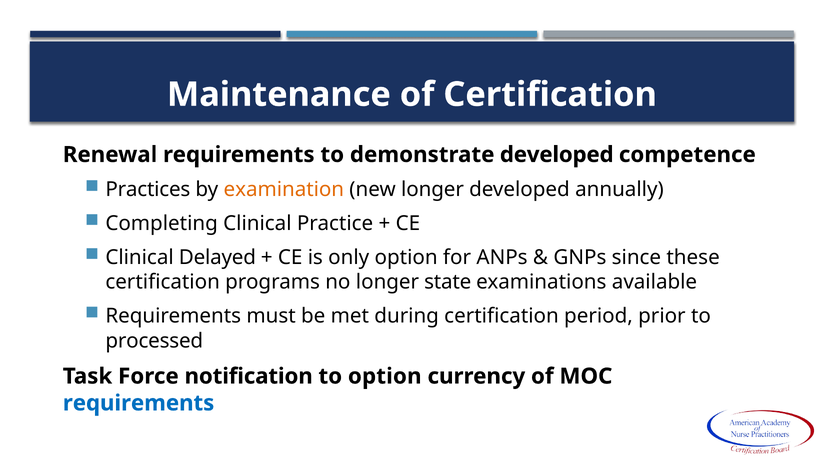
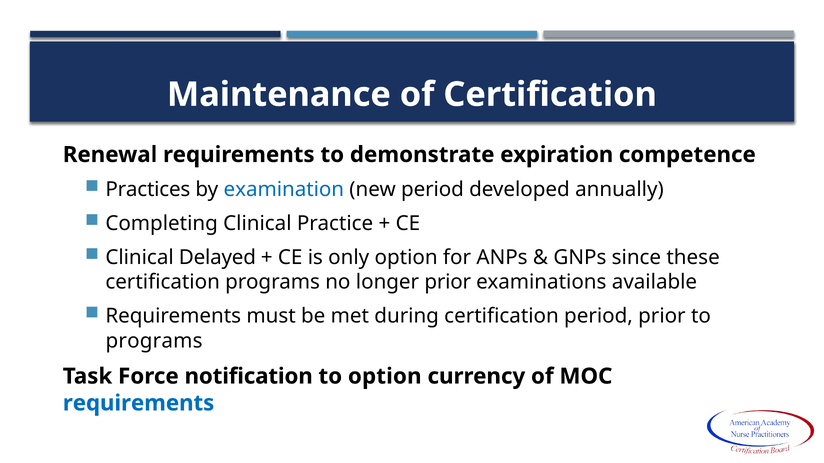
demonstrate developed: developed -> expiration (557, 155)
examination colour: orange -> blue (284, 190)
new longer: longer -> period (432, 190)
longer state: state -> prior (448, 282)
processed: processed -> programs (154, 341)
